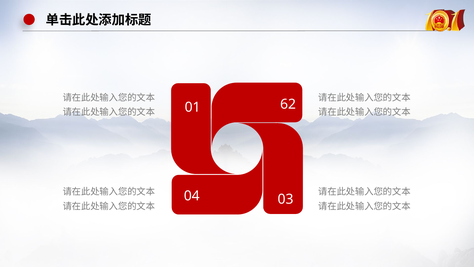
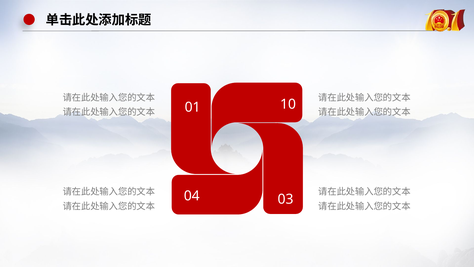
62: 62 -> 10 (288, 104)
